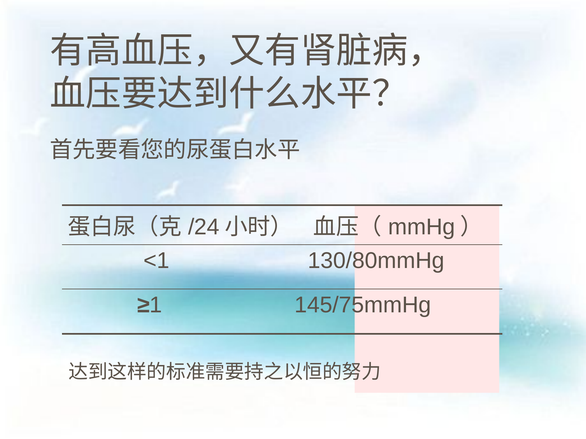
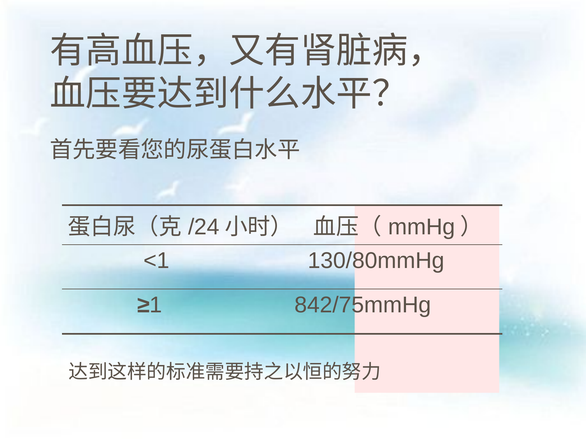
145/75mmHg: 145/75mmHg -> 842/75mmHg (363, 305)
